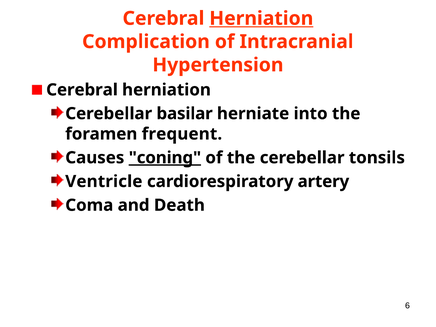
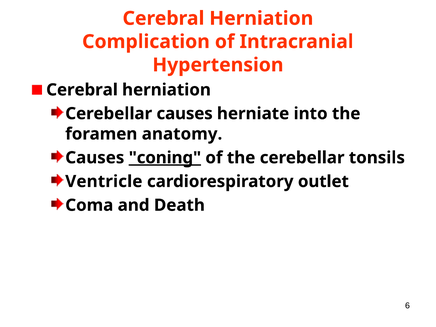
Herniation underline: present -> none (261, 18)
Cerebellar basilar: basilar -> causes (185, 114)
frequent: frequent -> anatomy (182, 134)
artery: artery -> outlet (323, 181)
